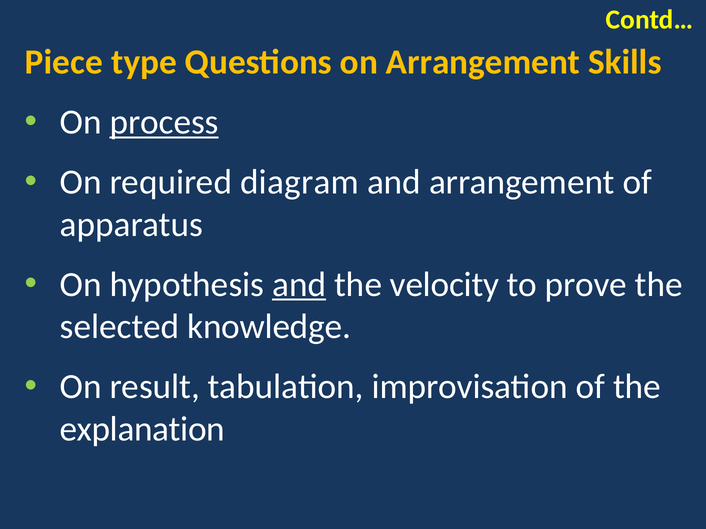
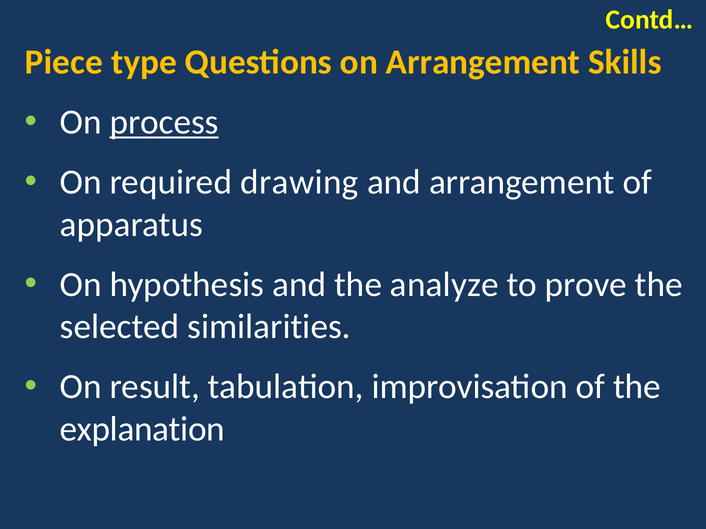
diagram: diagram -> drawing (299, 182)
and underline: present -> none (299, 285)
velocity: velocity -> analyze (444, 285)
knowledge: knowledge -> similarities (269, 327)
